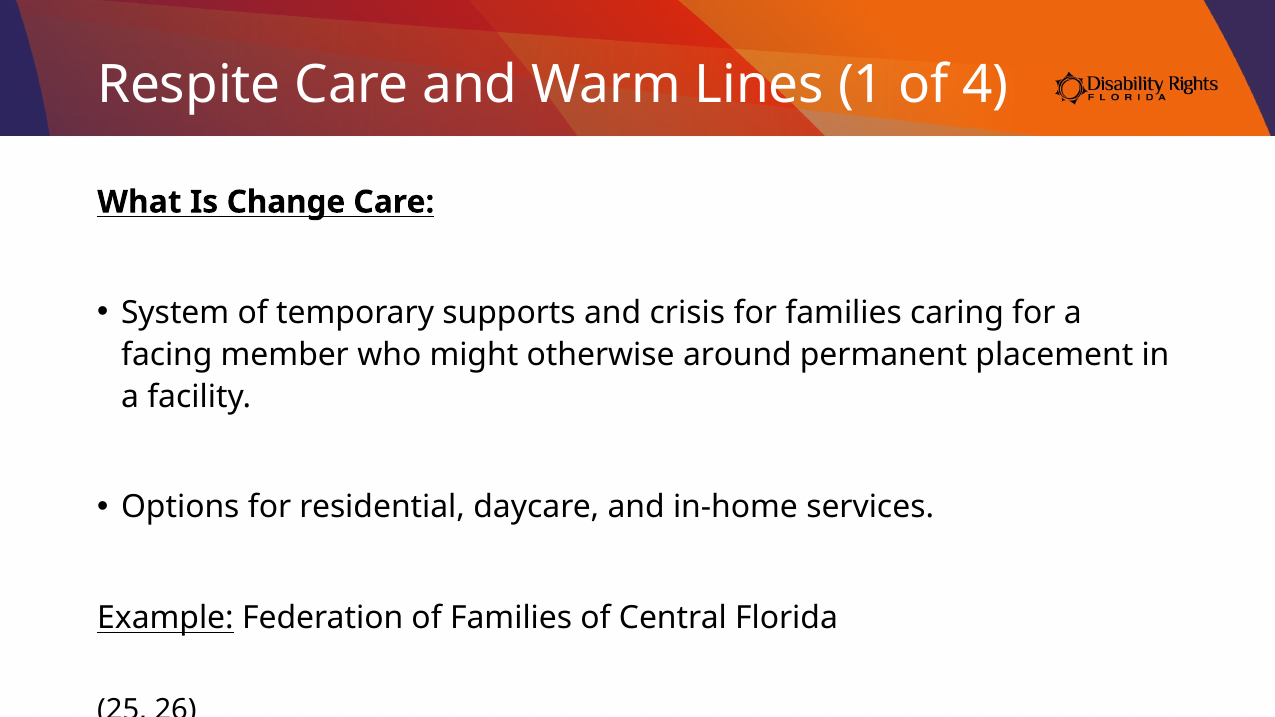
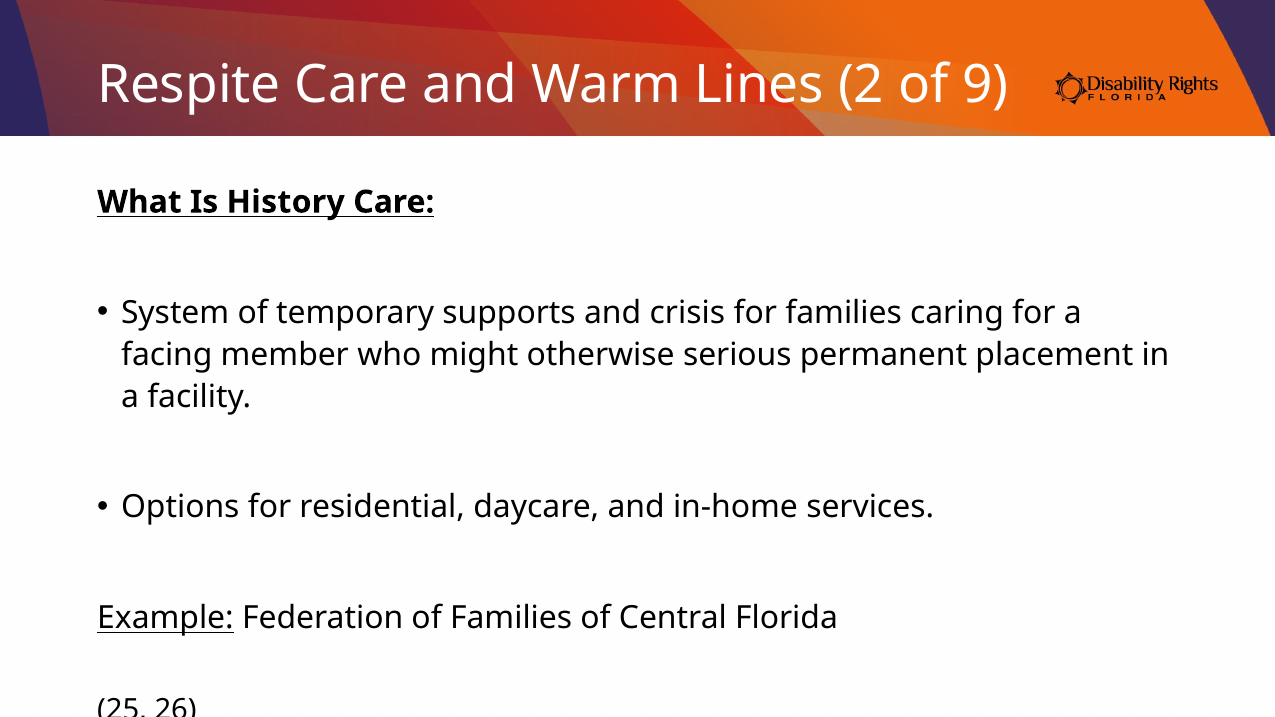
1: 1 -> 2 (861, 85)
4: 4 -> 9 (985, 85)
Change: Change -> History (286, 202)
around: around -> serious (737, 355)
